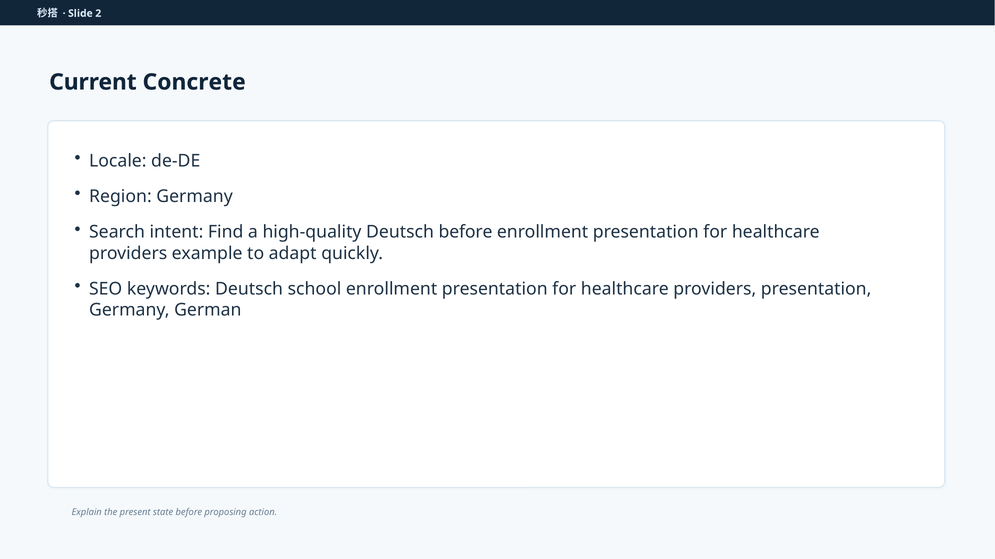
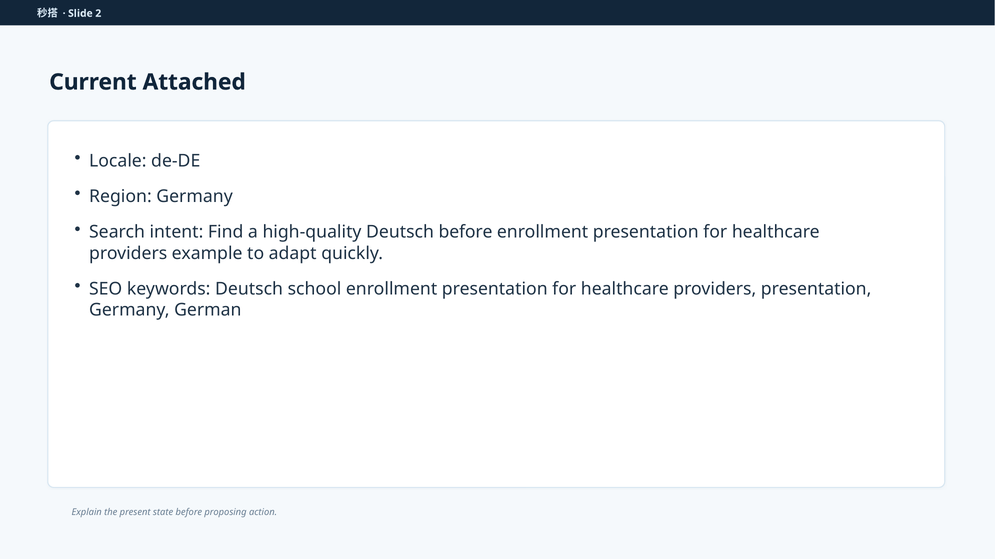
Concrete: Concrete -> Attached (194, 82)
